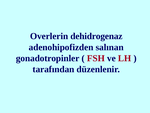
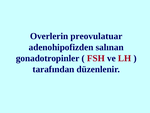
dehidrogenaz: dehidrogenaz -> preovulatuar (96, 36)
